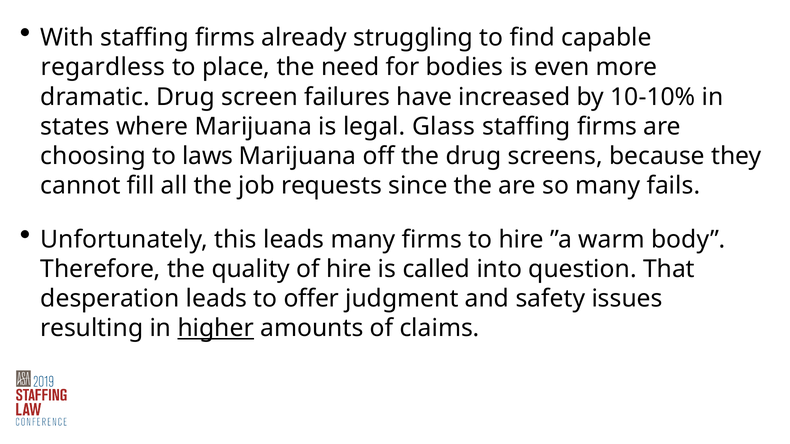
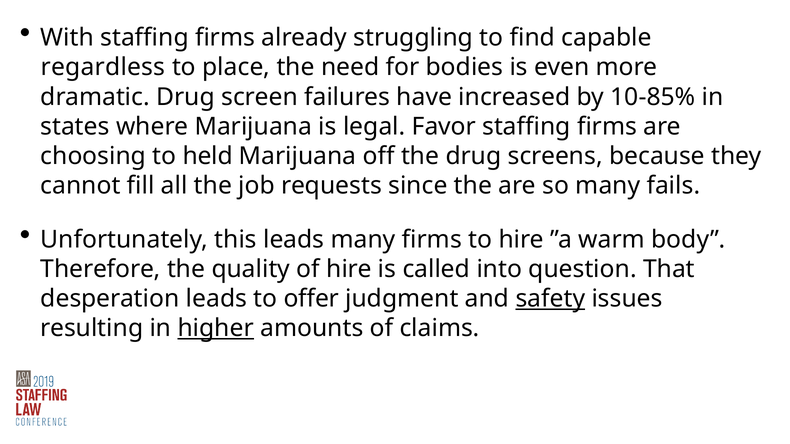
10-10%: 10-10% -> 10-85% (653, 97)
Glass: Glass -> Favor (444, 127)
laws: laws -> held (208, 156)
safety underline: none -> present (550, 299)
